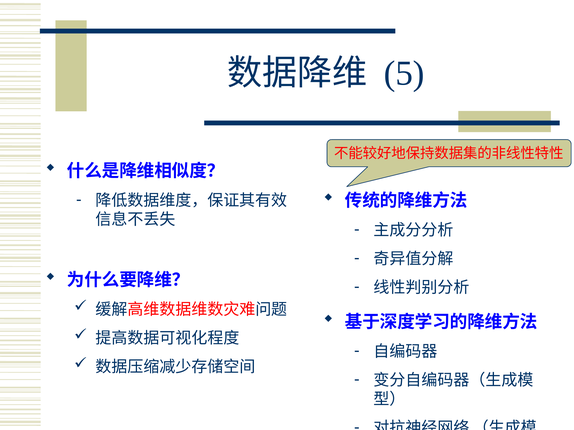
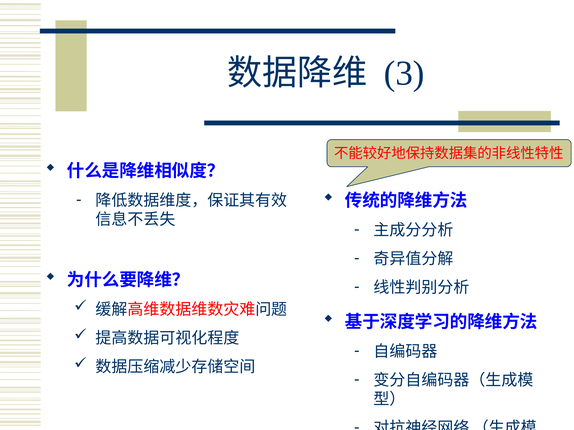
5: 5 -> 3 (404, 73)
